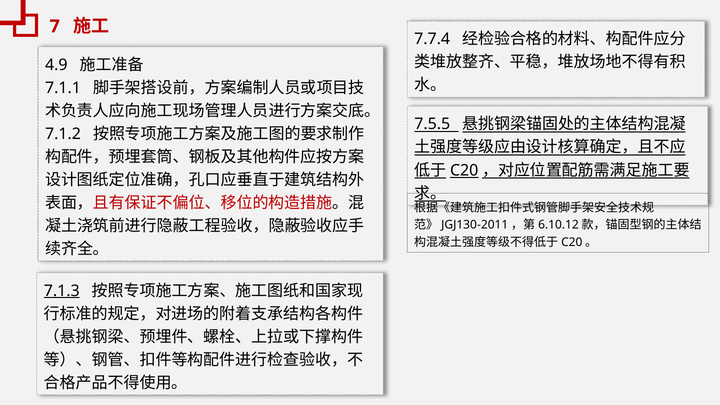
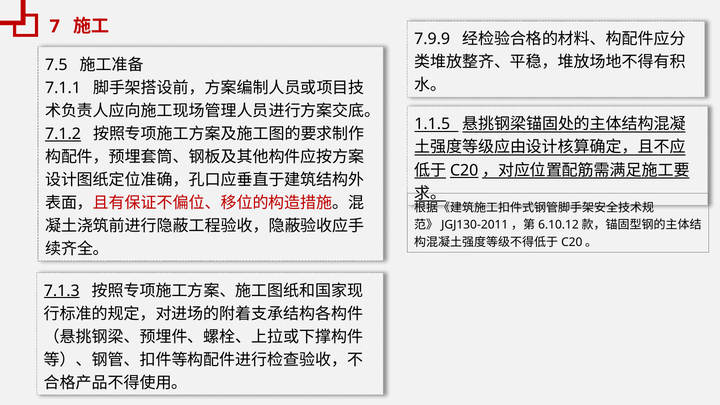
7.7.4: 7.7.4 -> 7.9.9 (432, 39)
4.9: 4.9 -> 7.5 (56, 65)
7.5.5: 7.5.5 -> 1.1.5 (432, 124)
7.1.2 underline: none -> present (63, 134)
